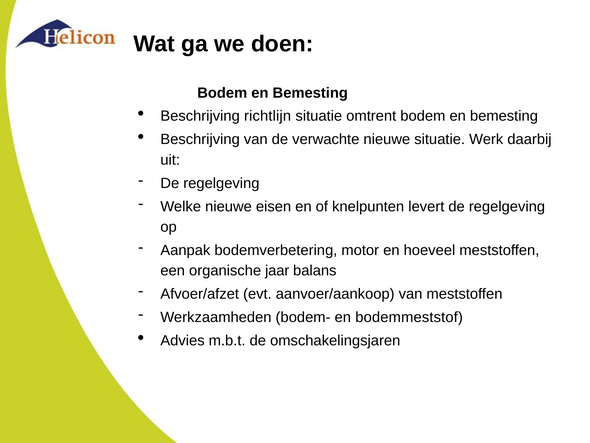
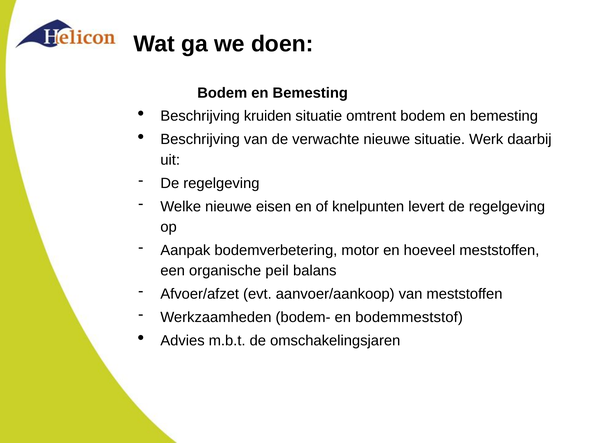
richtlijn: richtlijn -> kruiden (268, 116)
jaar: jaar -> peil (277, 270)
